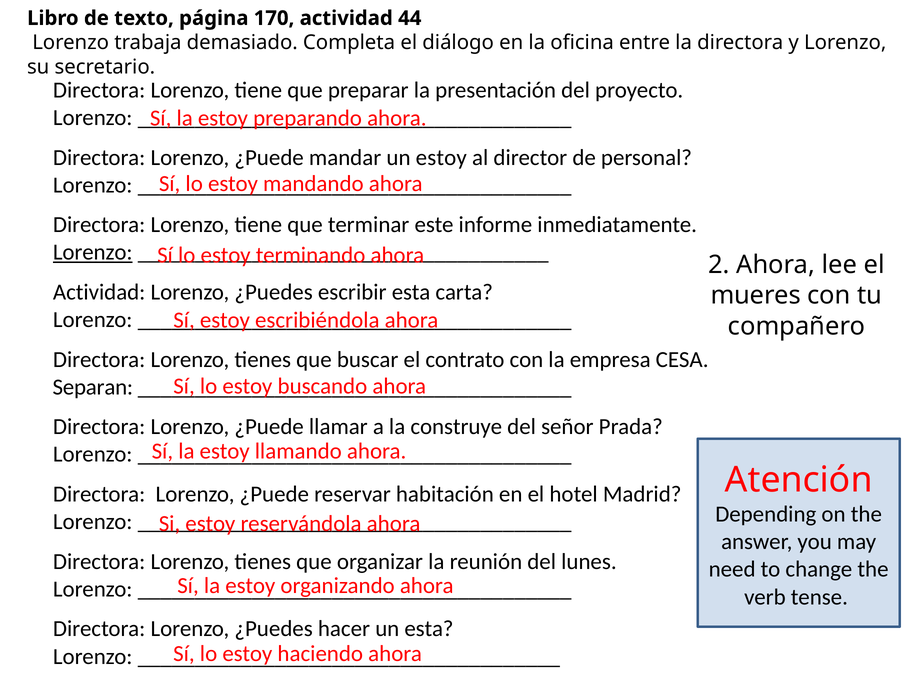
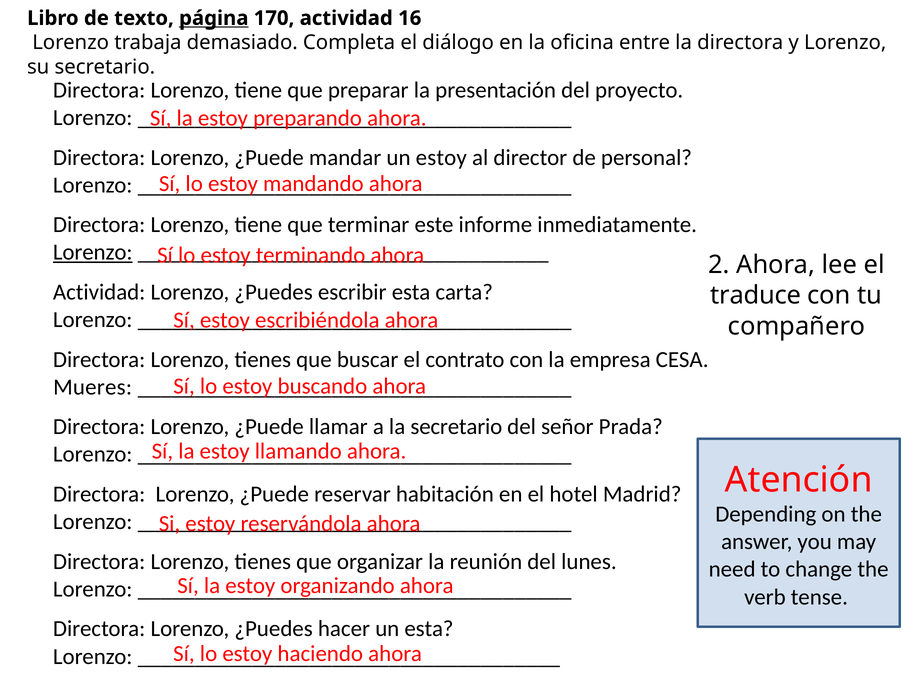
página underline: none -> present (214, 18)
44: 44 -> 16 (410, 18)
mueres: mueres -> traduce (756, 295)
Separan: Separan -> Mueres (93, 387)
la construye: construye -> secretario (456, 427)
